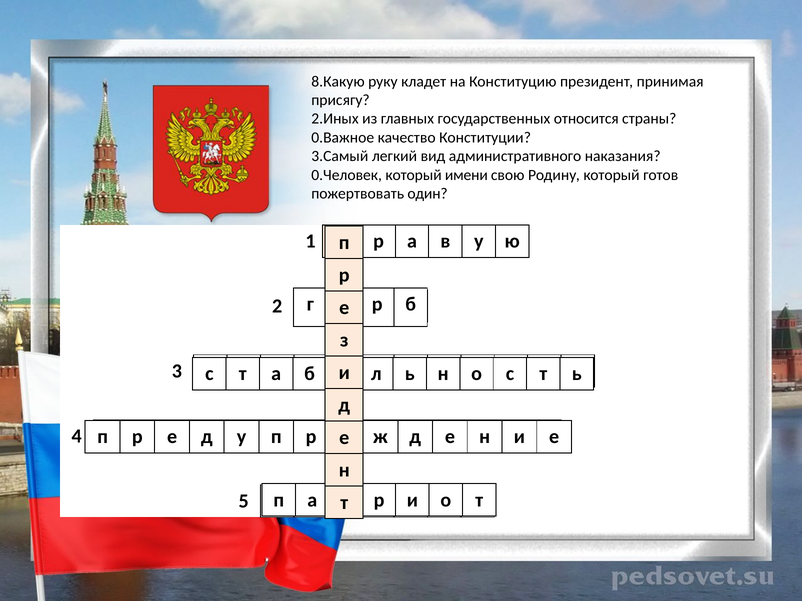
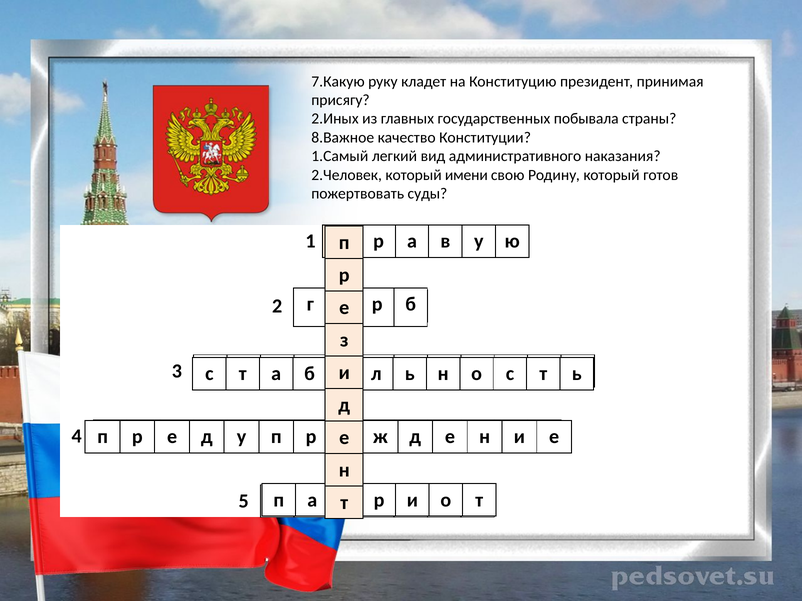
8.Какую: 8.Какую -> 7.Какую (338, 81)
относится: относится -> побывала (586, 119)
0.Важное: 0.Важное -> 8.Важное (343, 138)
3.Самый: 3.Самый -> 1.Самый (340, 156)
0.Человек: 0.Человек -> 2.Человек (347, 175)
один: один -> суды (427, 194)
